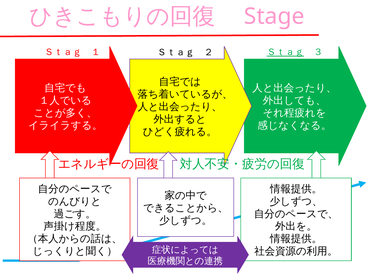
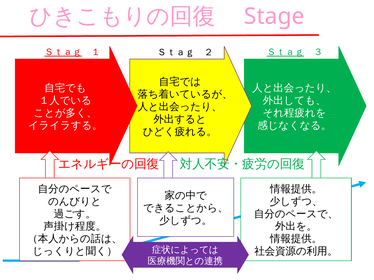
Ｓｔａｇ underline: none -> present (63, 52)
